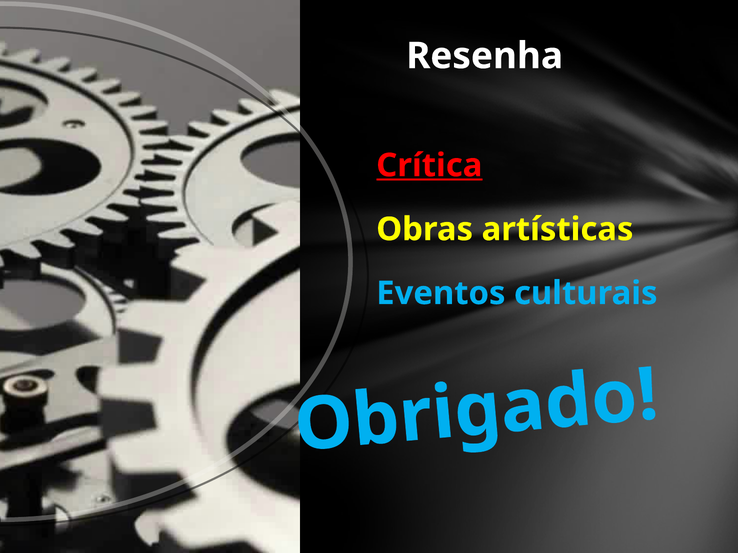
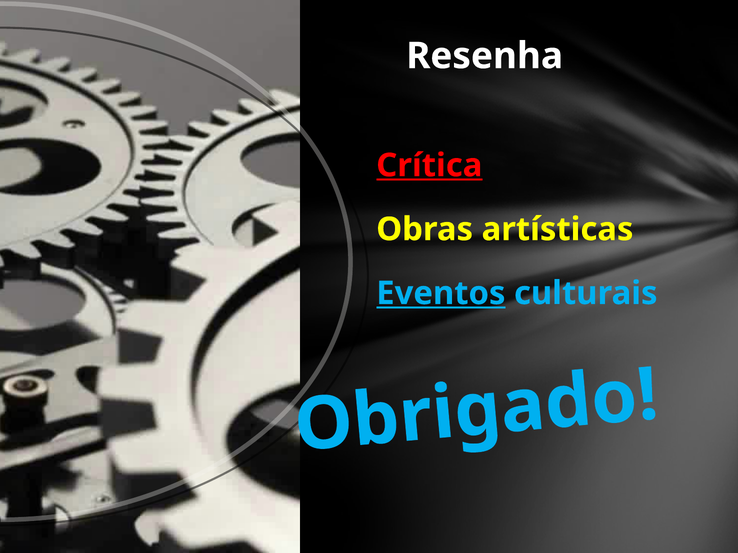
Eventos underline: none -> present (441, 294)
